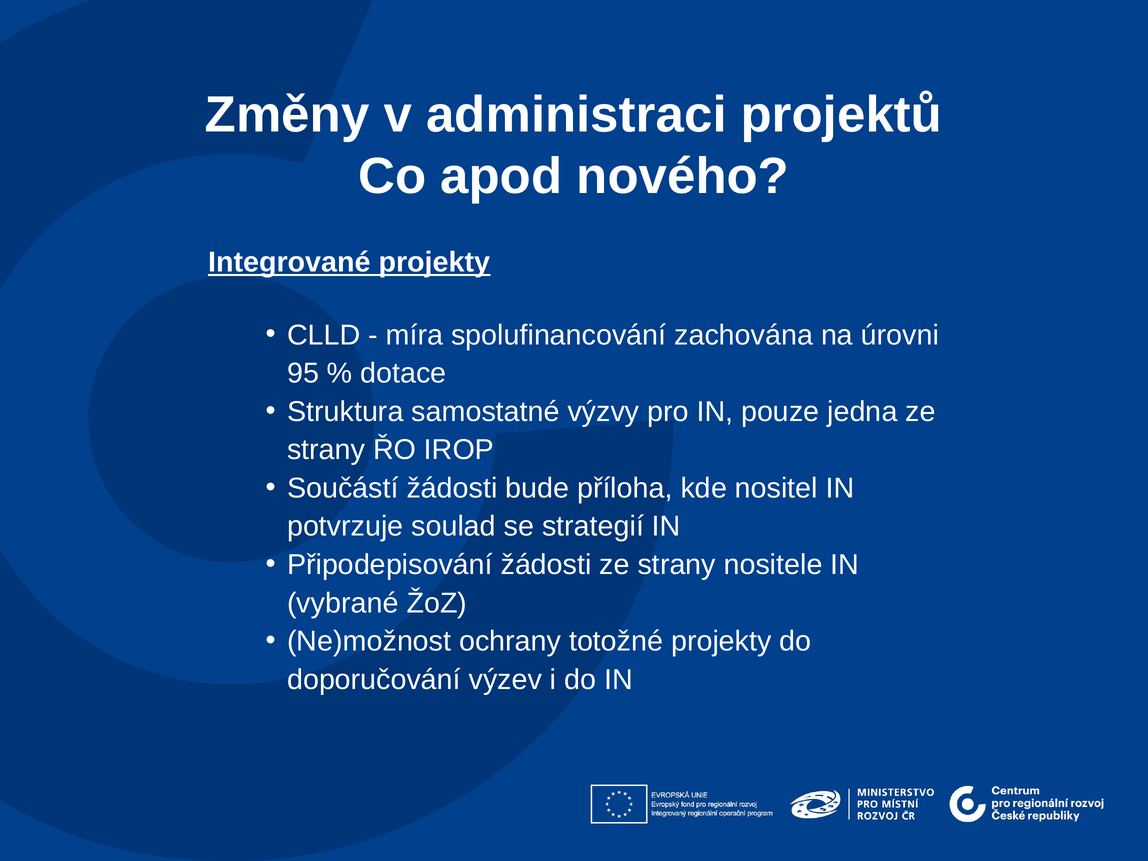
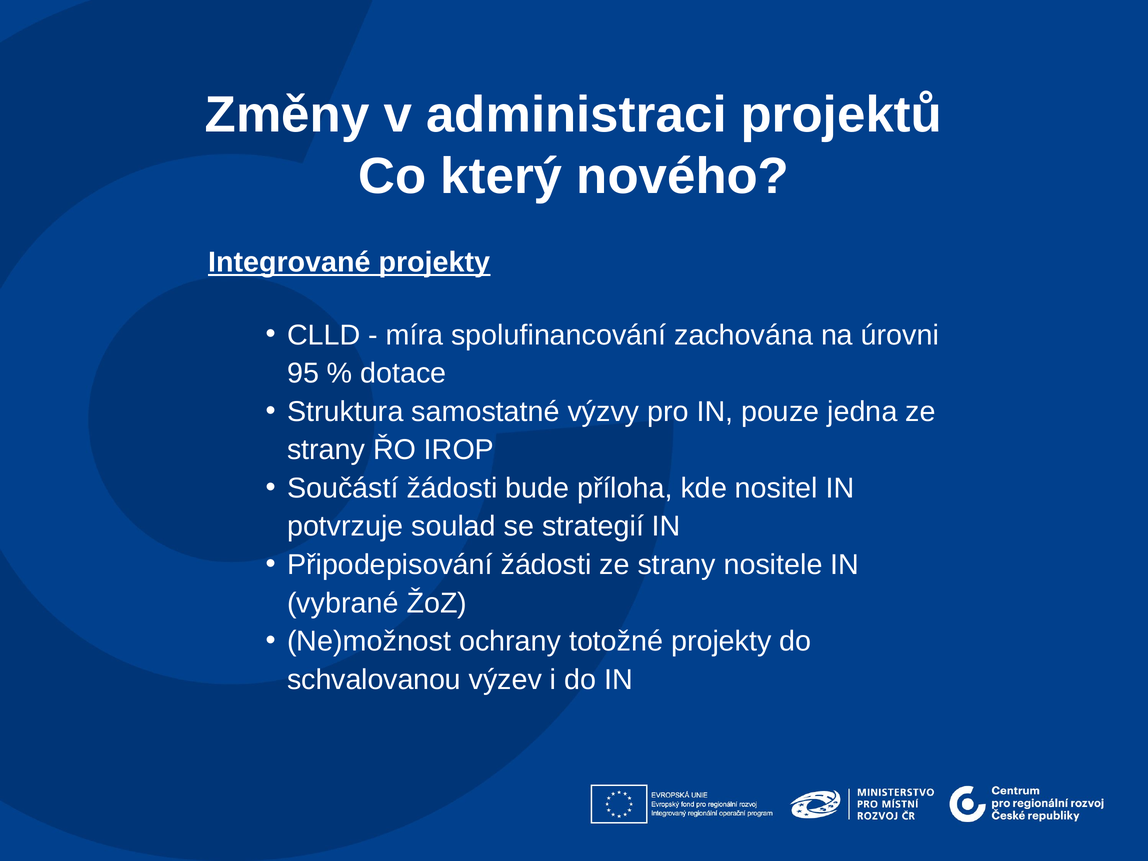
apod: apod -> který (501, 176)
doporučování: doporučování -> schvalovanou (374, 680)
